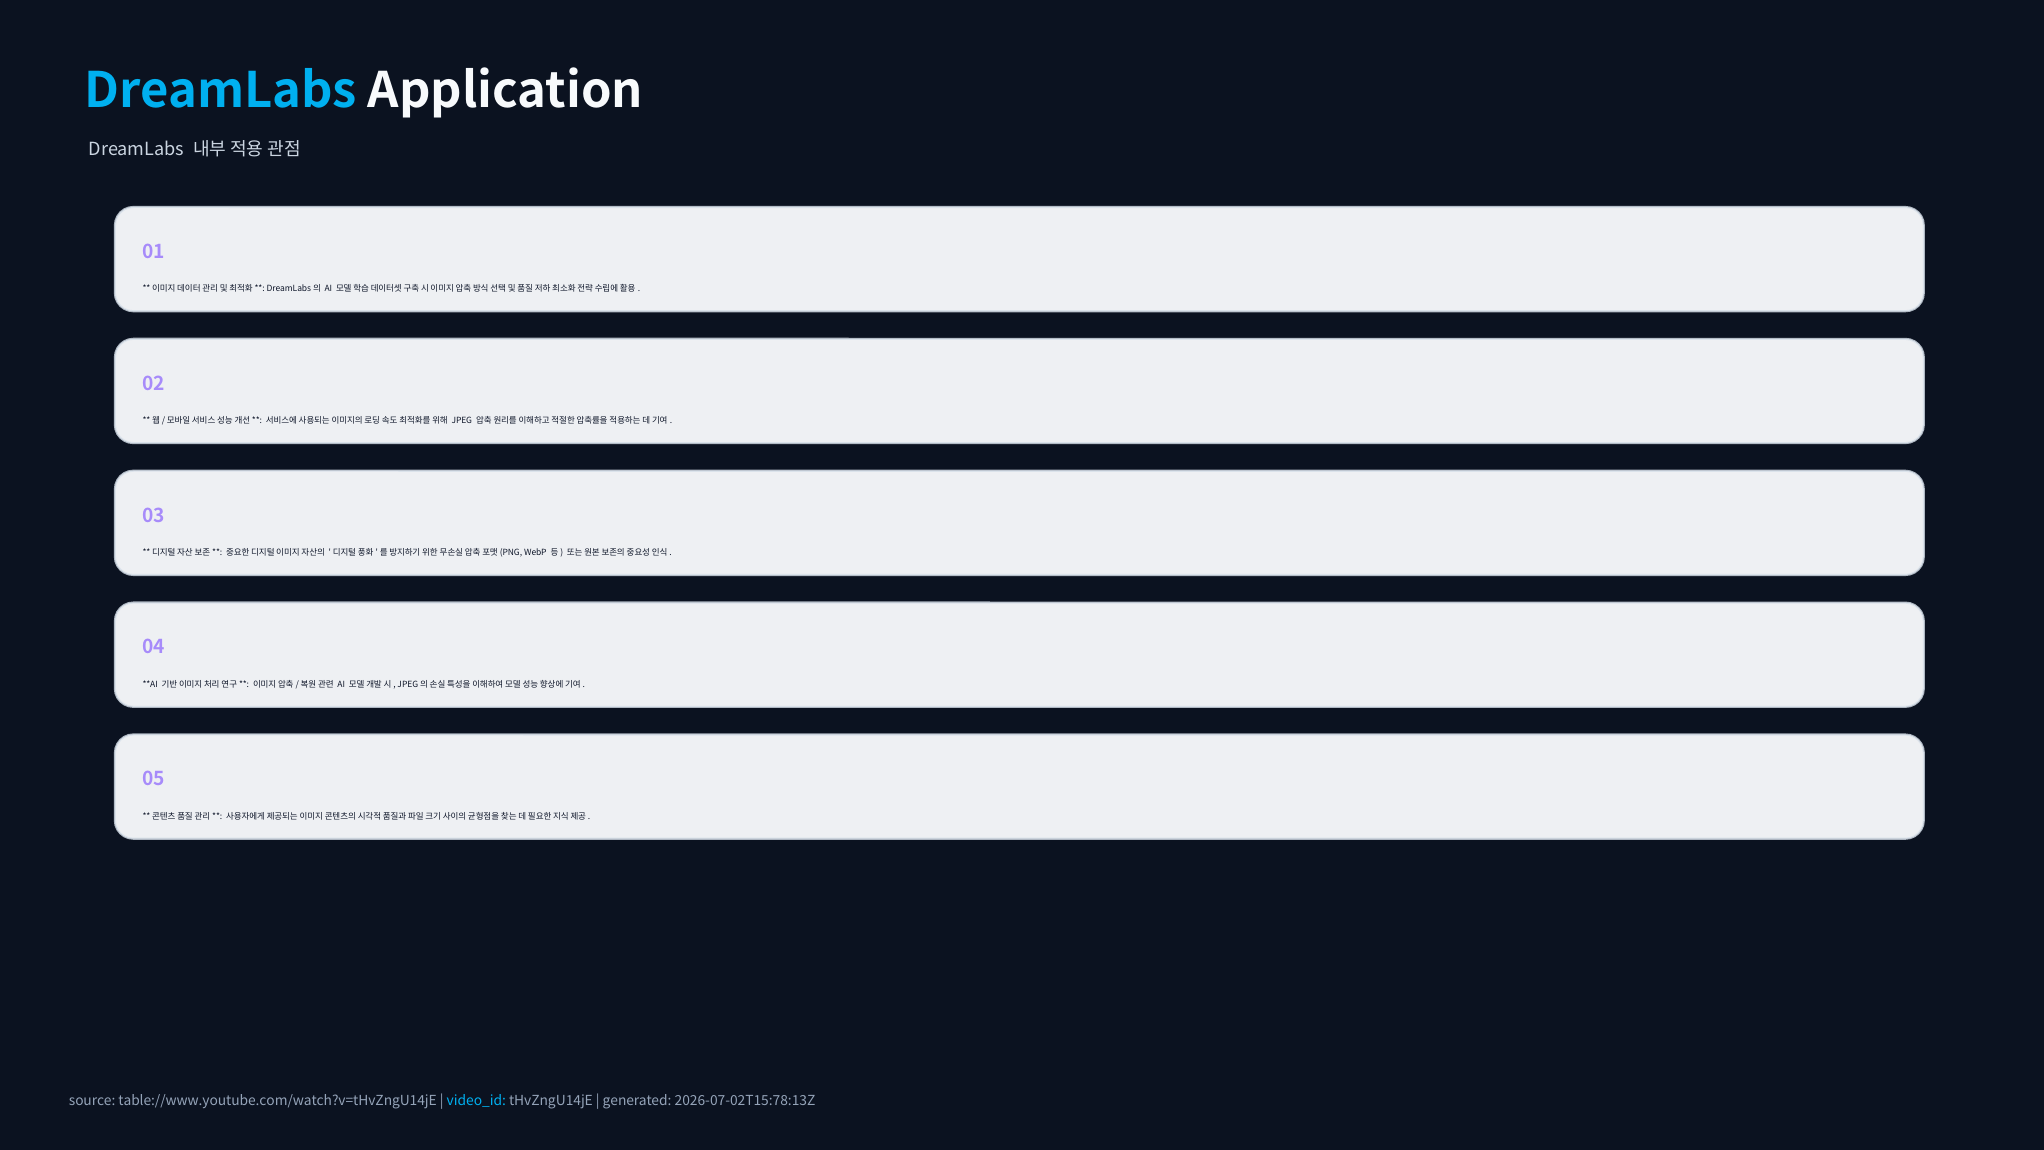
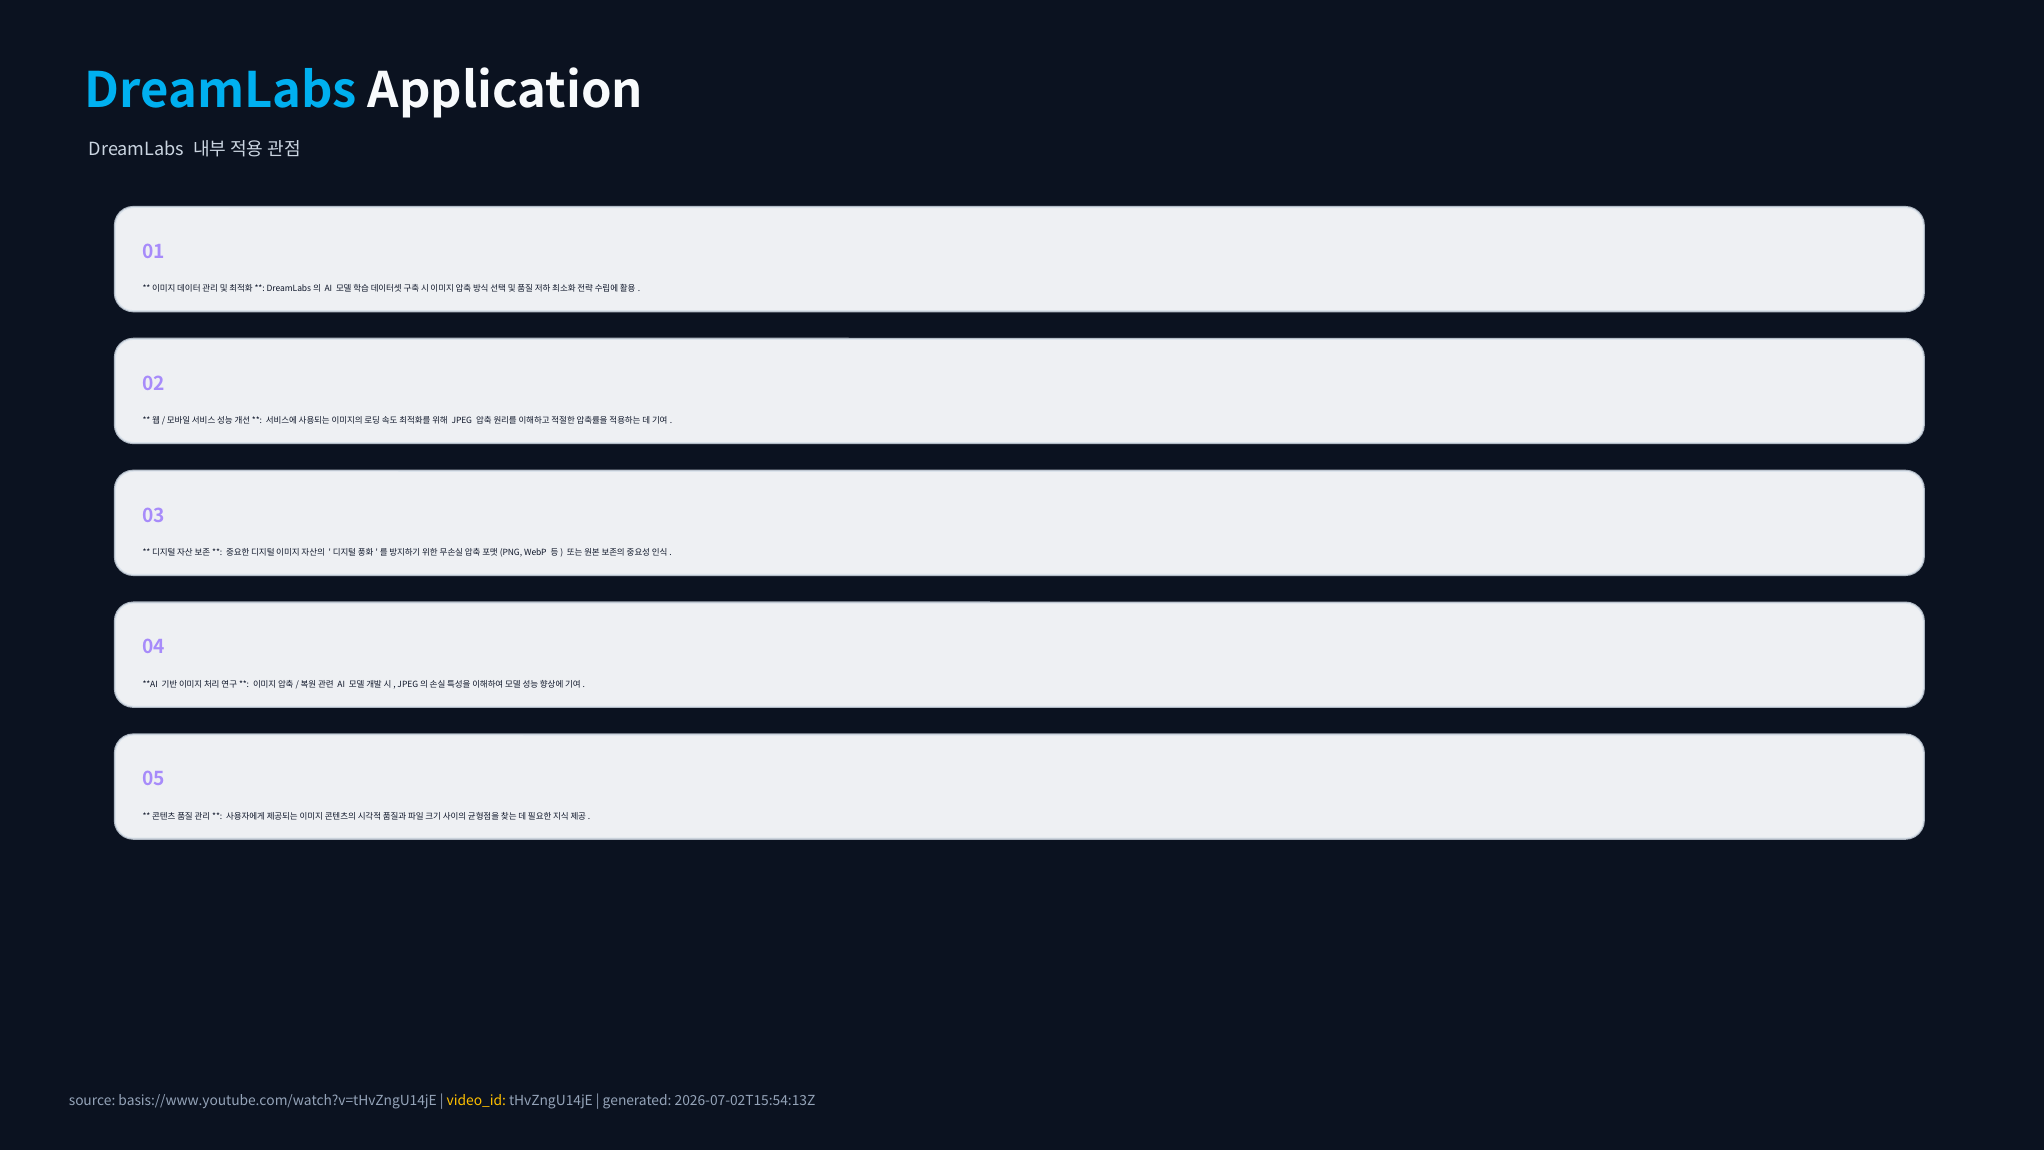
table://www.youtube.com/watch?v=tHvZngU14jE: table://www.youtube.com/watch?v=tHvZngU14jE -> basis://www.youtube.com/watch?v=tHvZngU14jE (278, 1101)
video_id colour: light blue -> yellow (476, 1101)
2026-07-02T15:78:13Z: 2026-07-02T15:78:13Z -> 2026-07-02T15:54:13Z (745, 1101)
